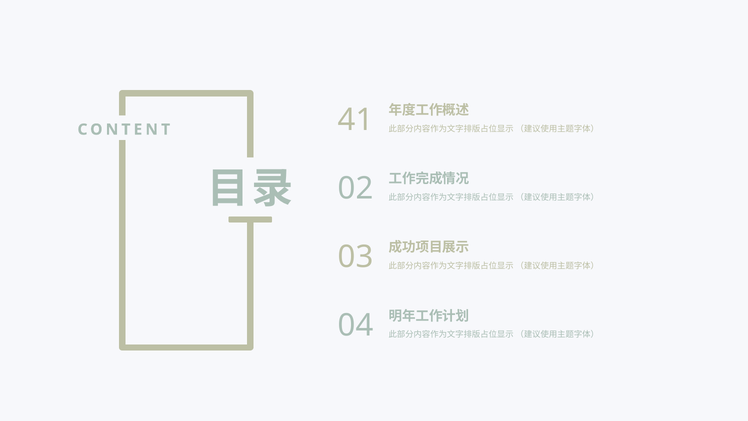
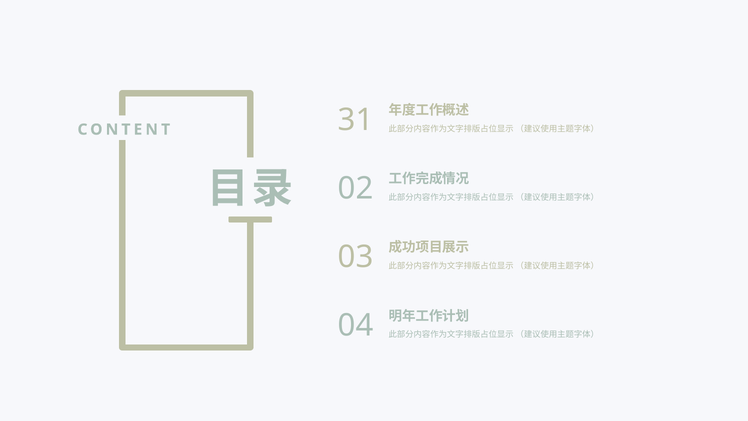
41: 41 -> 31 (356, 120)
